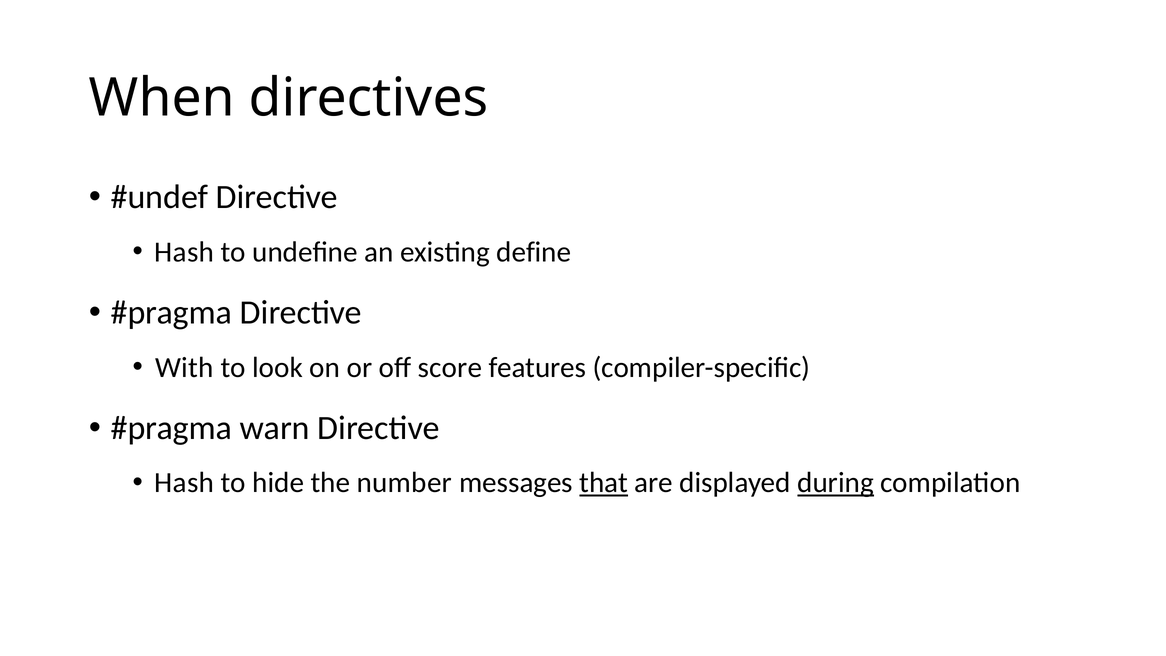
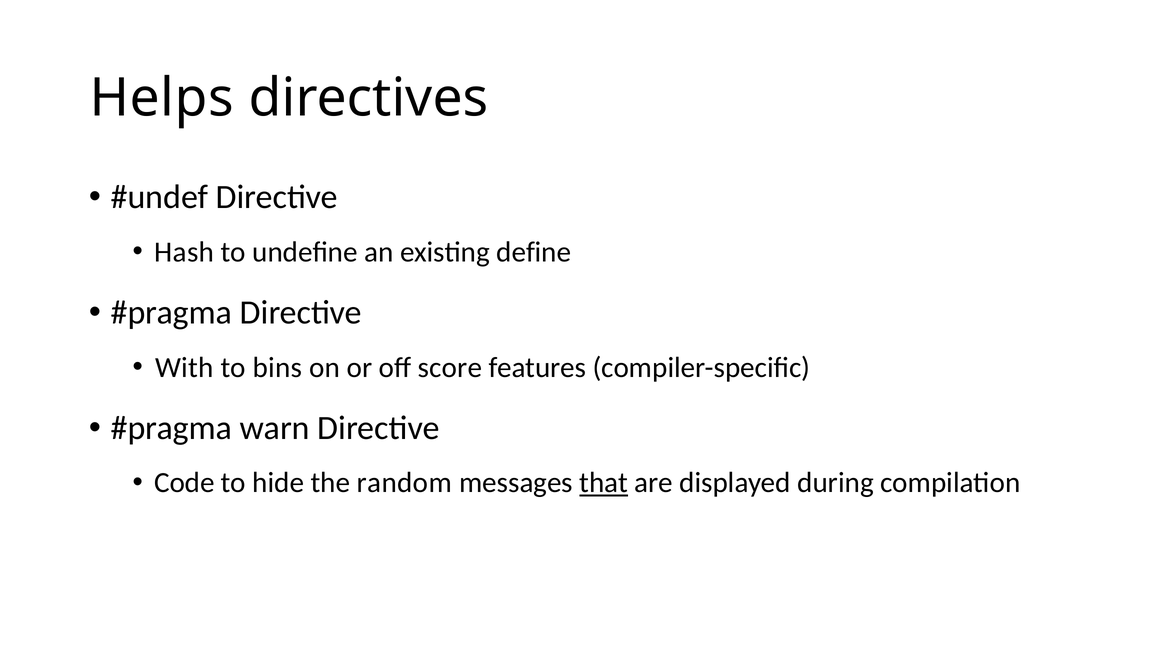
When: When -> Helps (162, 98)
look: look -> bins (277, 367)
Hash: Hash -> Code (185, 483)
number: number -> random (404, 483)
during underline: present -> none (836, 483)
